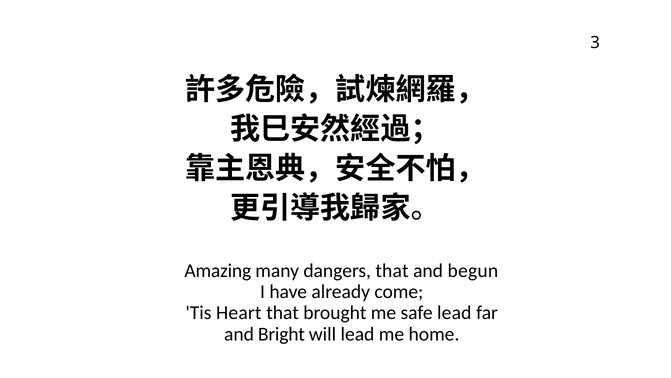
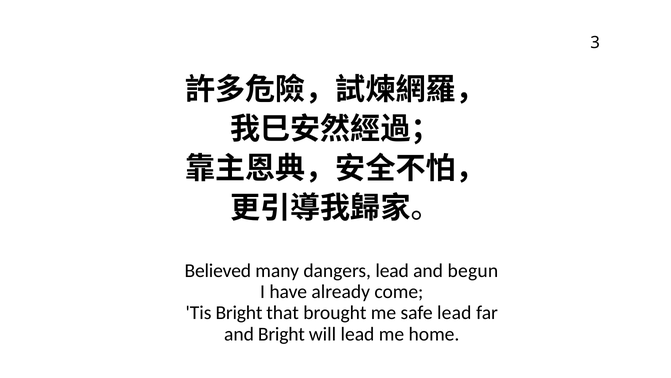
Amazing: Amazing -> Believed (218, 270)
dangers that: that -> lead (392, 270)
Tis Heart: Heart -> Bright (239, 312)
